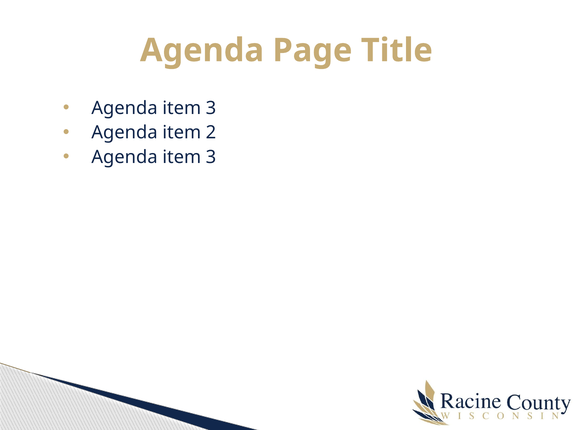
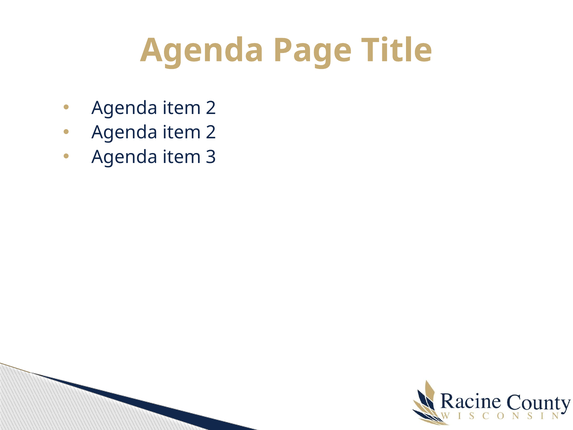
3: 3 -> 2 (211, 108)
